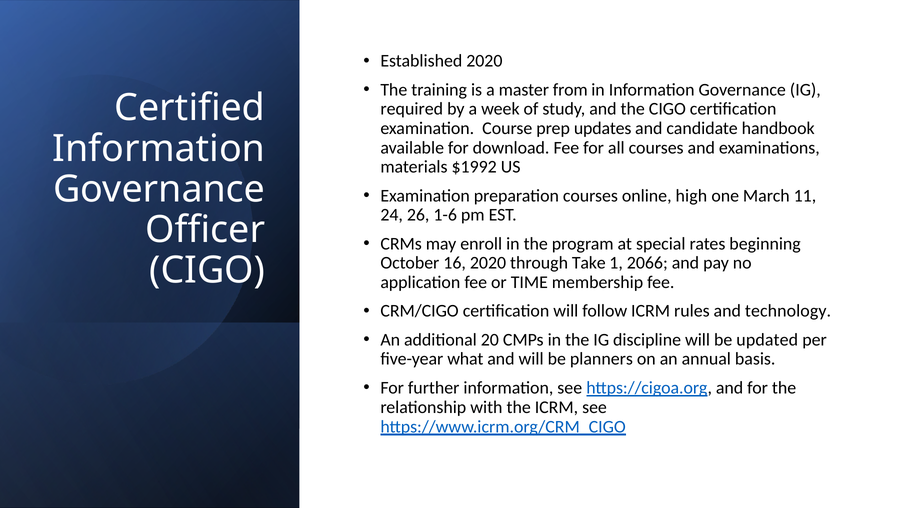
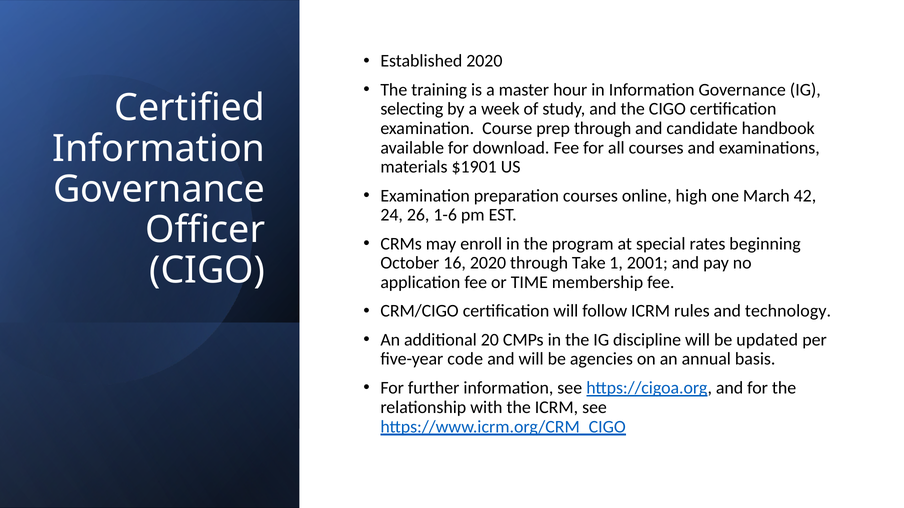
from: from -> hour (570, 90)
required: required -> selecting (412, 109)
prep updates: updates -> through (603, 128)
$1992: $1992 -> $1901 (474, 167)
11: 11 -> 42 (805, 196)
2066: 2066 -> 2001 (647, 263)
what: what -> code (465, 359)
planners: planners -> agencies (601, 359)
